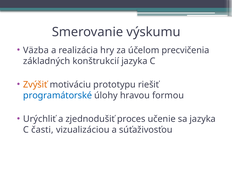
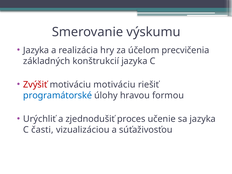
Väzba: Väzba -> Jazyka (36, 50)
Zvýšiť colour: orange -> red (35, 85)
motiváciu prototypu: prototypu -> motiváciu (114, 85)
